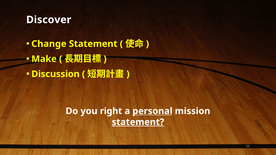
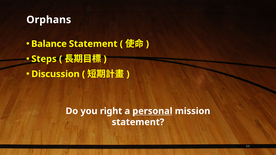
Discover: Discover -> Orphans (49, 20)
Change: Change -> Balance (49, 44)
Make: Make -> Steps (44, 59)
statement underline: present -> none (138, 122)
